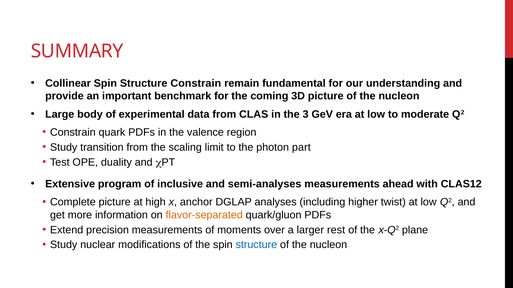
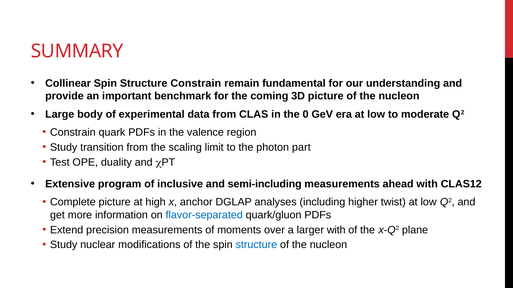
3: 3 -> 0 (306, 114)
semi-analyses: semi-analyses -> semi-including (265, 184)
flavor-separated colour: orange -> blue (204, 215)
larger rest: rest -> with (336, 230)
